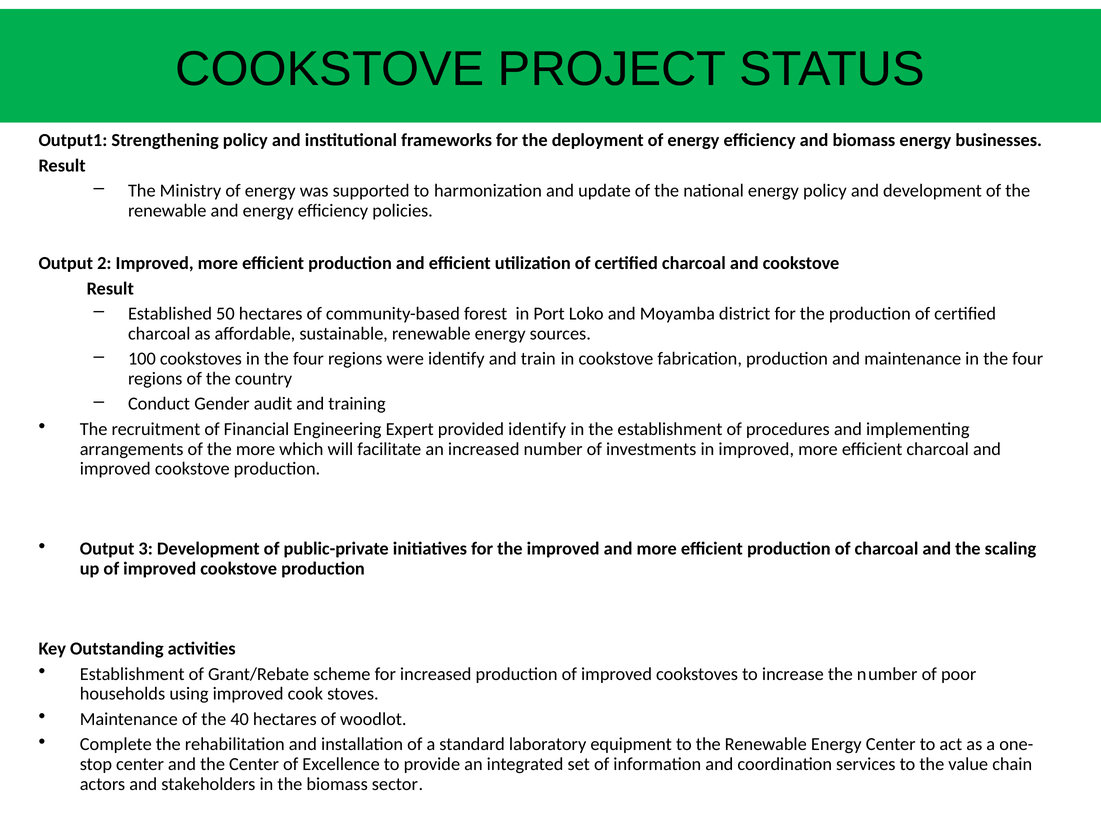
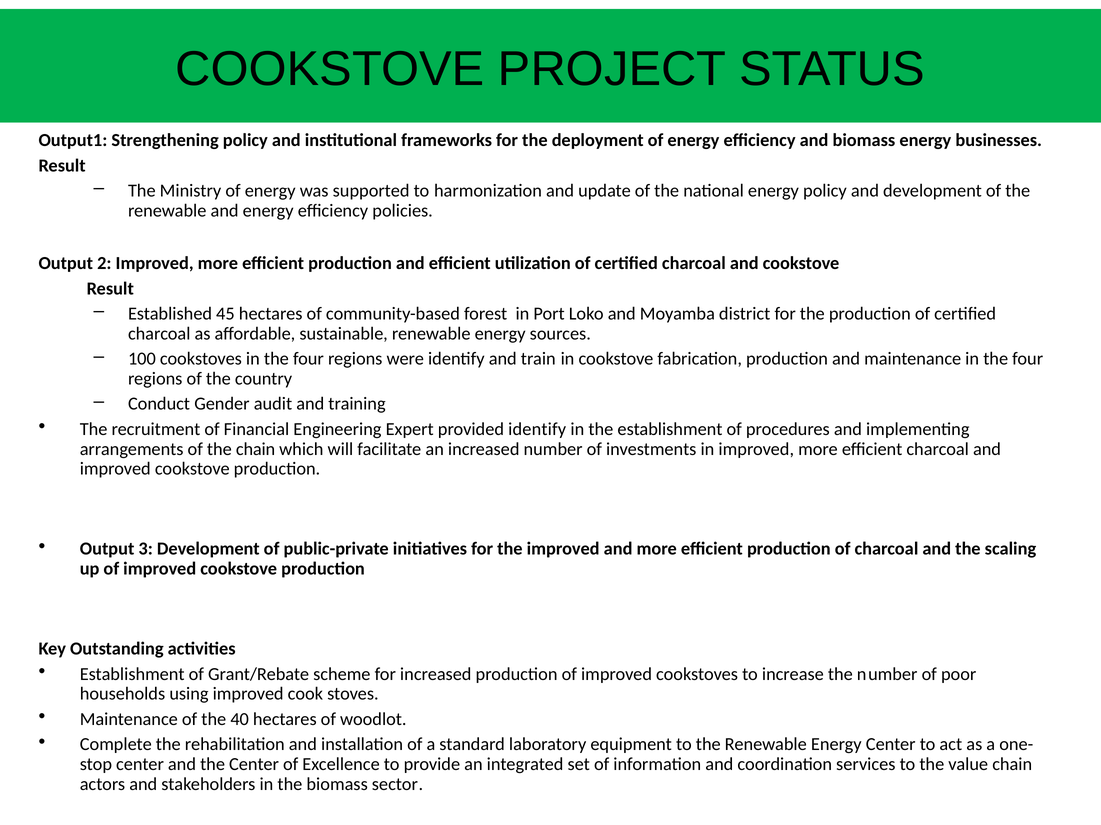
50: 50 -> 45 (225, 314)
the more: more -> chain (256, 449)
